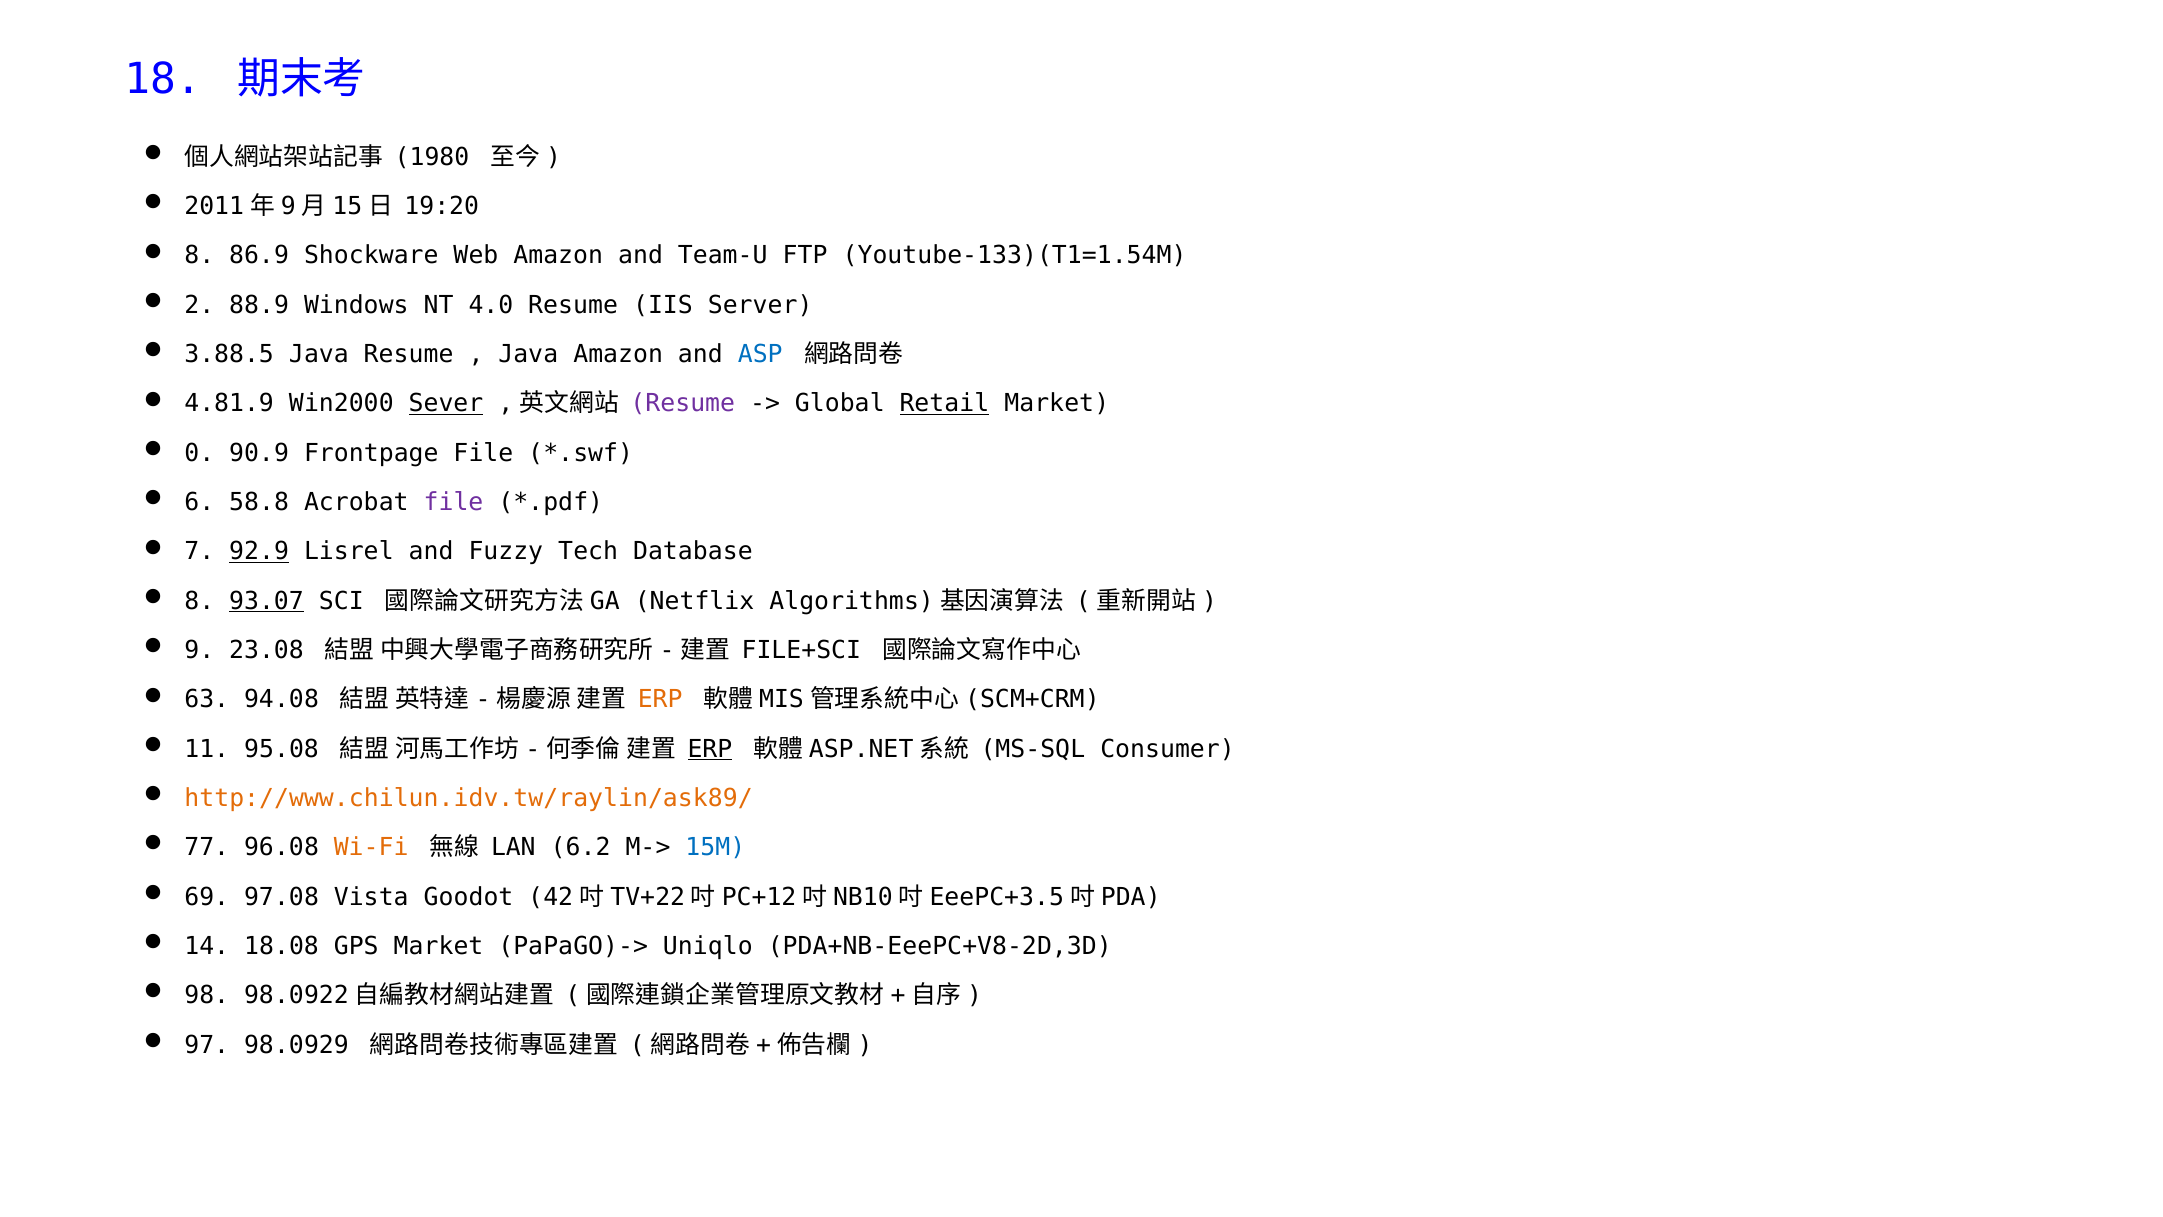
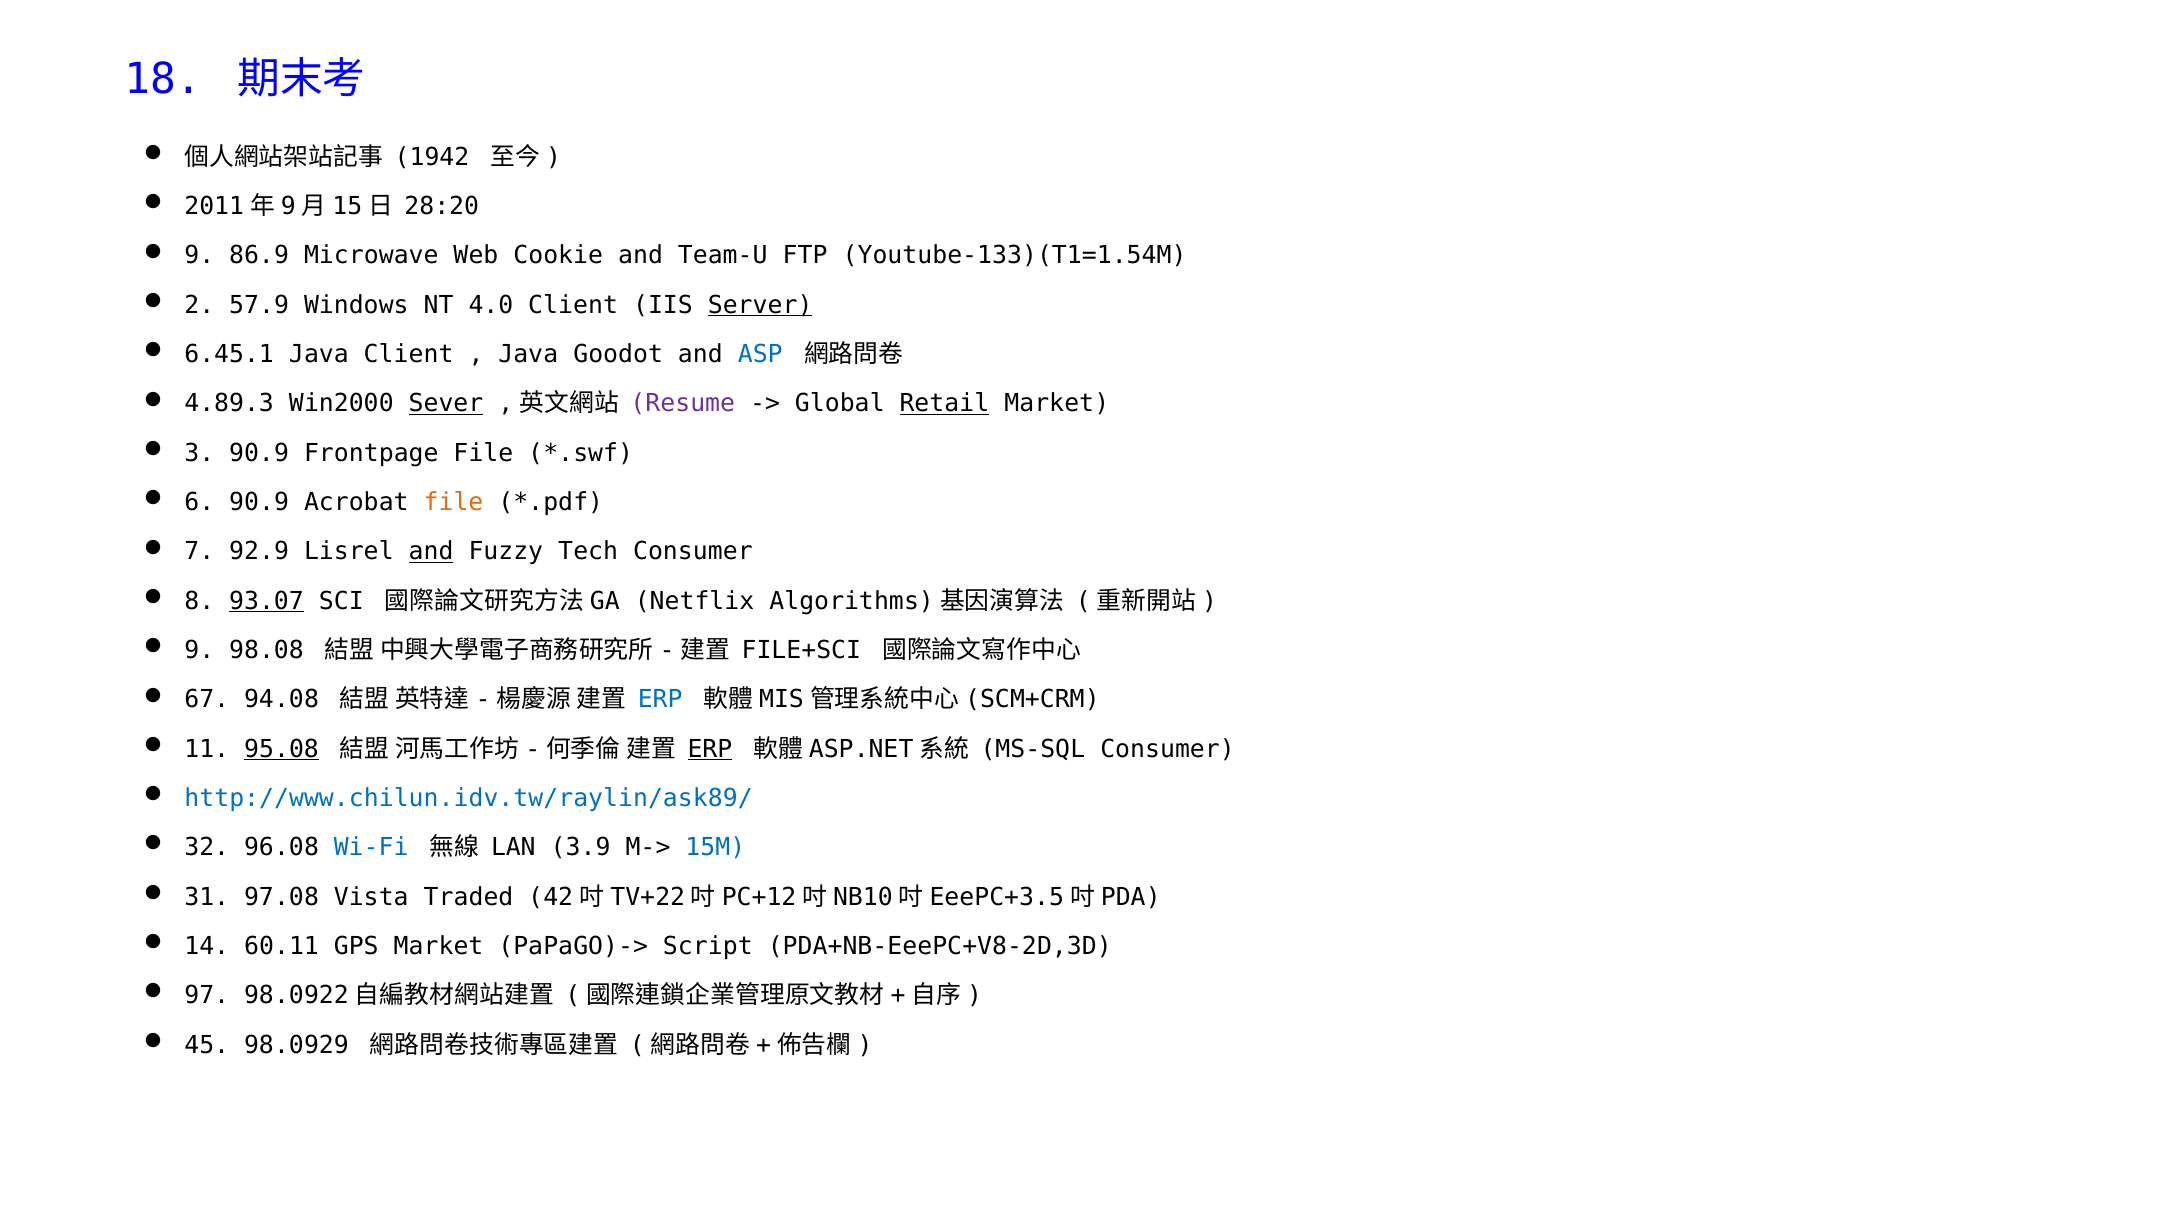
1980: 1980 -> 1942 (432, 157)
19:20: 19:20 -> 28:20 (442, 206)
8: 8 -> 9 (199, 256)
Shockware: Shockware -> Microwave (371, 256)
Web Amazon: Amazon -> Cookie (558, 256)
88.9: 88.9 -> 57.9 (259, 305)
4.0 Resume: Resume -> Client (573, 305)
Server underline: none -> present (760, 305)
3.88.5: 3.88.5 -> 6.45.1 (229, 354)
Java Resume: Resume -> Client (409, 354)
Java Amazon: Amazon -> Goodot (618, 354)
4.81.9: 4.81.9 -> 4.89.3 (229, 404)
0: 0 -> 3 (199, 453)
6 58.8: 58.8 -> 90.9 (259, 502)
file colour: purple -> orange (454, 502)
92.9 underline: present -> none (259, 551)
and underline: none -> present (431, 551)
Tech Database: Database -> Consumer (693, 551)
23.08: 23.08 -> 98.08 (267, 650)
63: 63 -> 67 (207, 699)
ERP colour: orange -> blue (660, 699)
95.08 underline: none -> present (281, 749)
http://www.chilun.idv.tw/raylin/ask89/ colour: orange -> blue (469, 798)
77: 77 -> 32 (207, 847)
Wi-Fi colour: orange -> blue (371, 847)
6.2: 6.2 -> 3.9 (581, 847)
69: 69 -> 31 (207, 897)
Goodot: Goodot -> Traded (469, 897)
18.08: 18.08 -> 60.11 (281, 946)
Uniqlo: Uniqlo -> Script (708, 946)
98: 98 -> 97 (207, 995)
97: 97 -> 45 (207, 1045)
